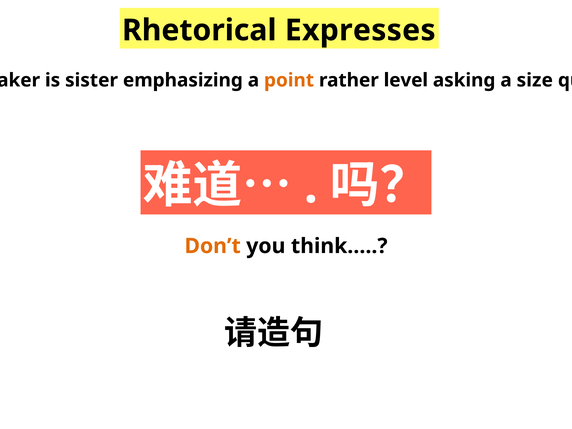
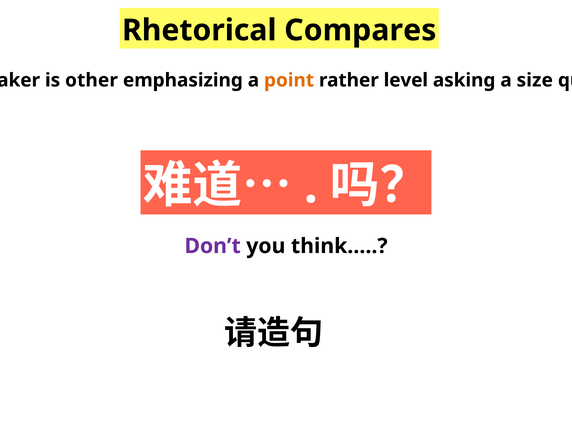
Expresses: Expresses -> Compares (360, 30)
sister: sister -> other (91, 80)
Don’t colour: orange -> purple (213, 246)
